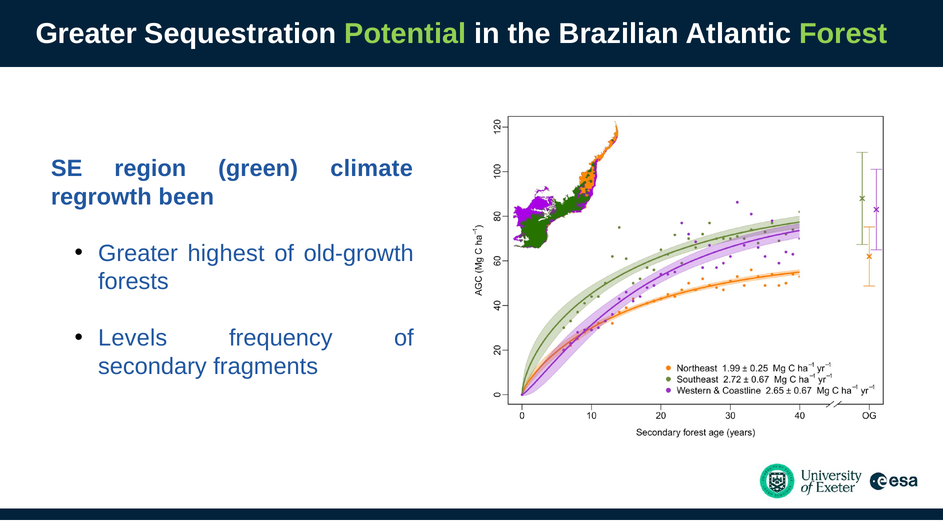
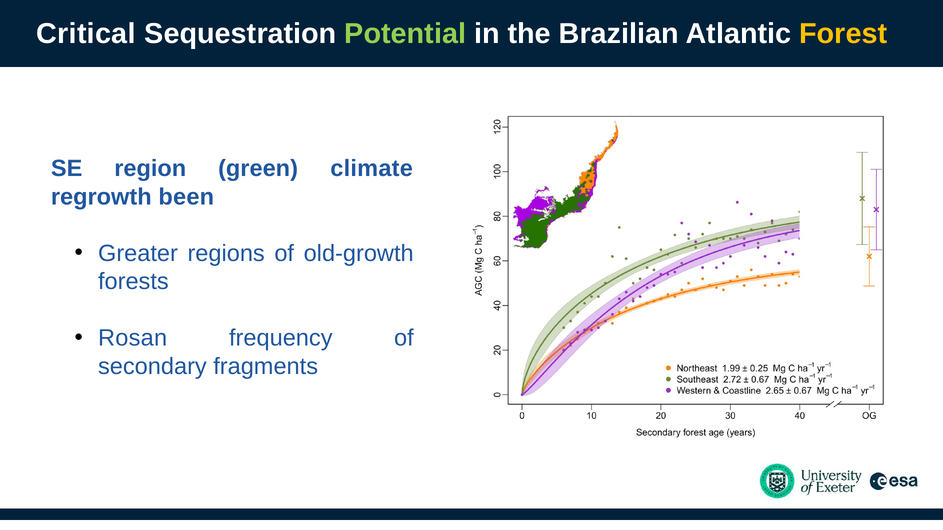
Greater: Greater -> Critical (86, 34)
Forest colour: light green -> yellow (843, 34)
highest: highest -> regions (226, 254)
Levels: Levels -> Rosan (133, 338)
